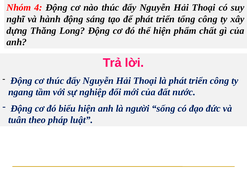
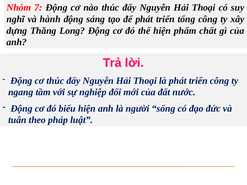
4: 4 -> 7 (38, 8)
